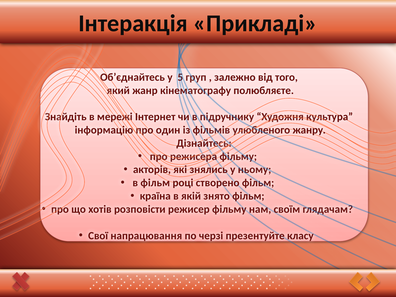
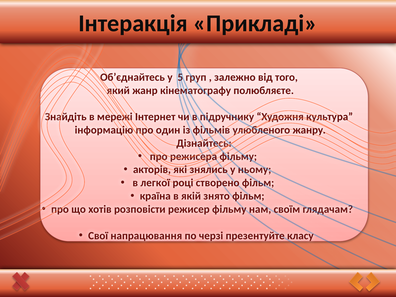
в фільм: фільм -> легкої (155, 183)
